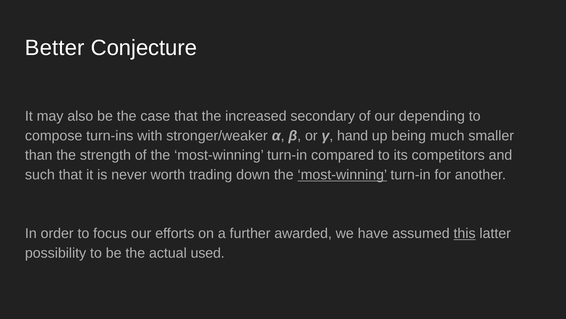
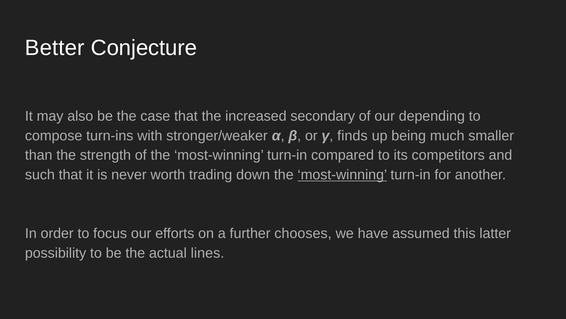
hand: hand -> finds (352, 135)
awarded: awarded -> chooses (303, 233)
this underline: present -> none (465, 233)
used: used -> lines (207, 253)
